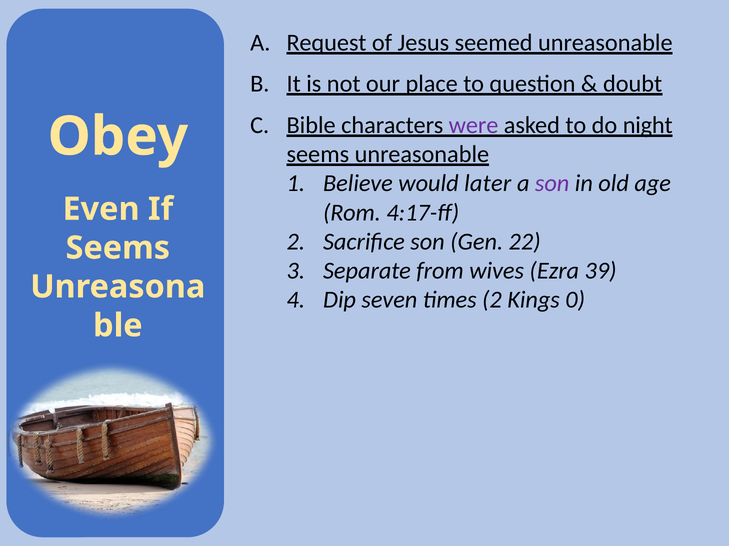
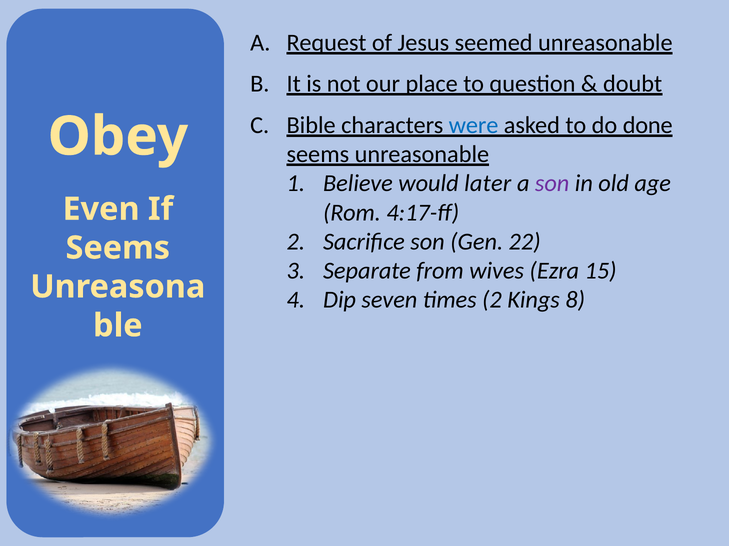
were colour: purple -> blue (474, 125)
night: night -> done (648, 125)
39: 39 -> 15 (601, 271)
0: 0 -> 8 (575, 300)
